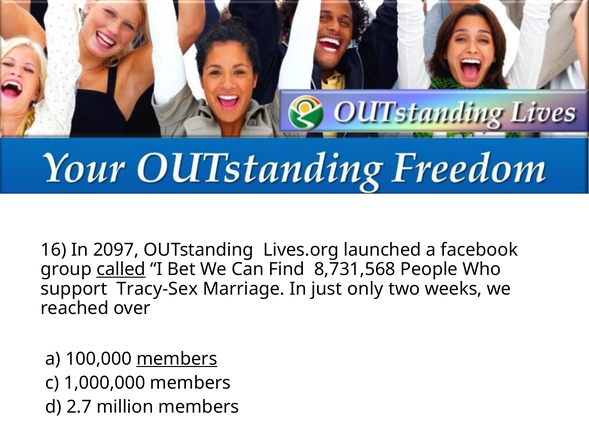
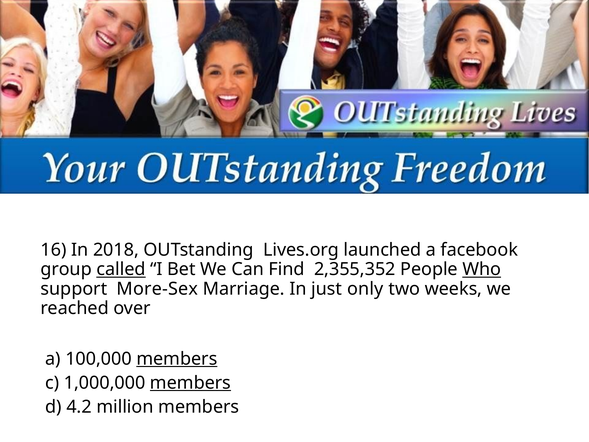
2097: 2097 -> 2018 (116, 250)
8,731,568: 8,731,568 -> 2,355,352 (355, 269)
Who underline: none -> present (482, 269)
Tracy-Sex: Tracy-Sex -> More-Sex (157, 289)
members underline: none -> present (190, 383)
2.7: 2.7 -> 4.2 (79, 407)
